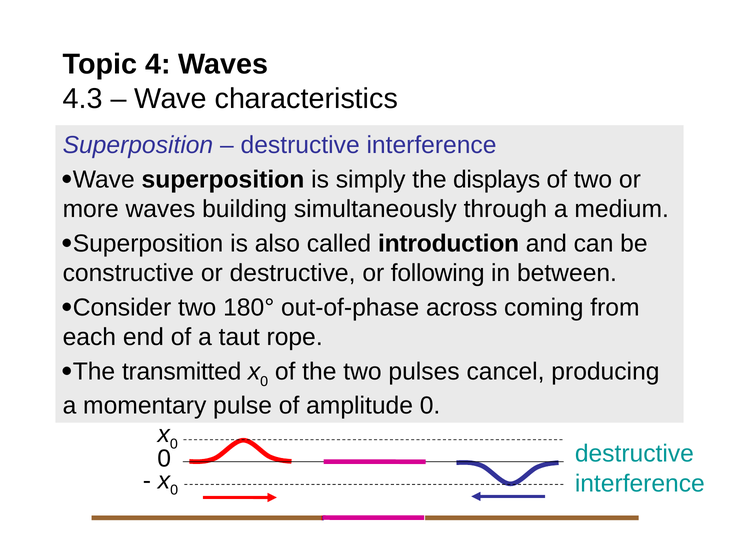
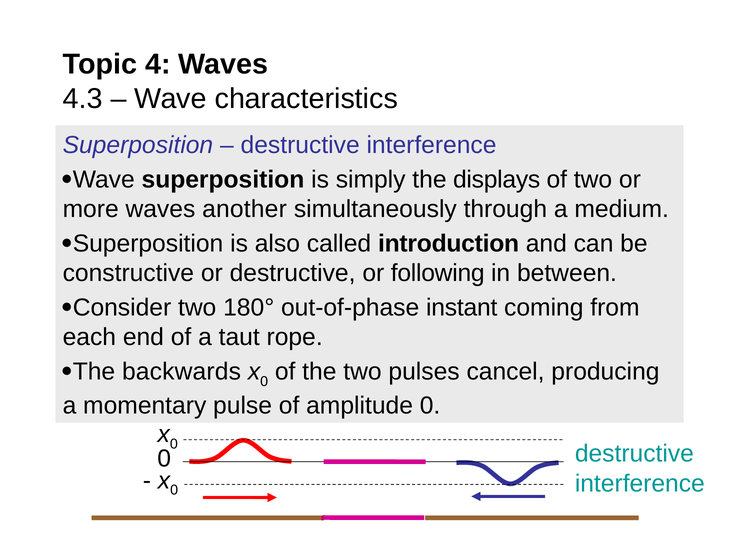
building: building -> another (244, 209)
across: across -> instant (462, 308)
transmitted: transmitted -> backwards (181, 372)
